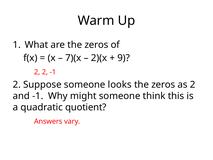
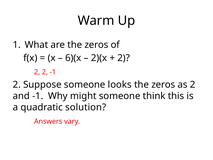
7)(x: 7)(x -> 6)(x (73, 58)
9: 9 -> 2 (124, 58)
quotient: quotient -> solution (86, 107)
